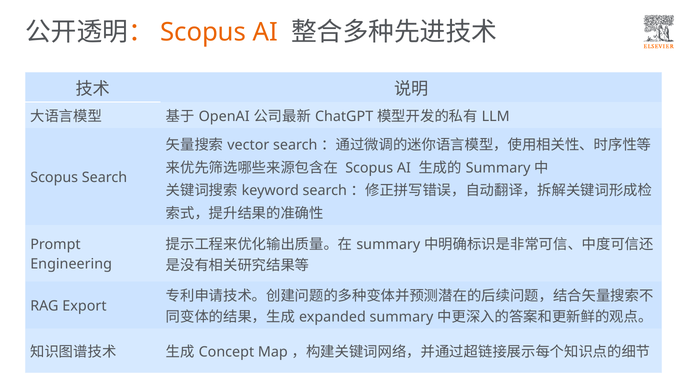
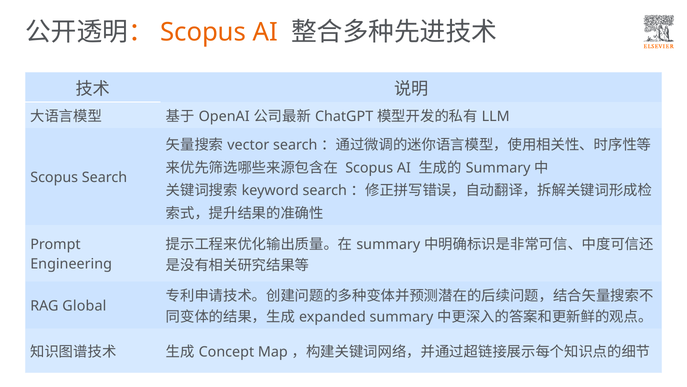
Export: Export -> Global (84, 305)
